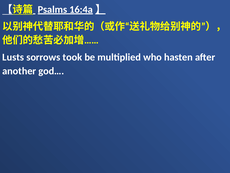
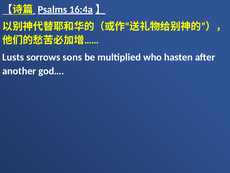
took: took -> sons (72, 57)
